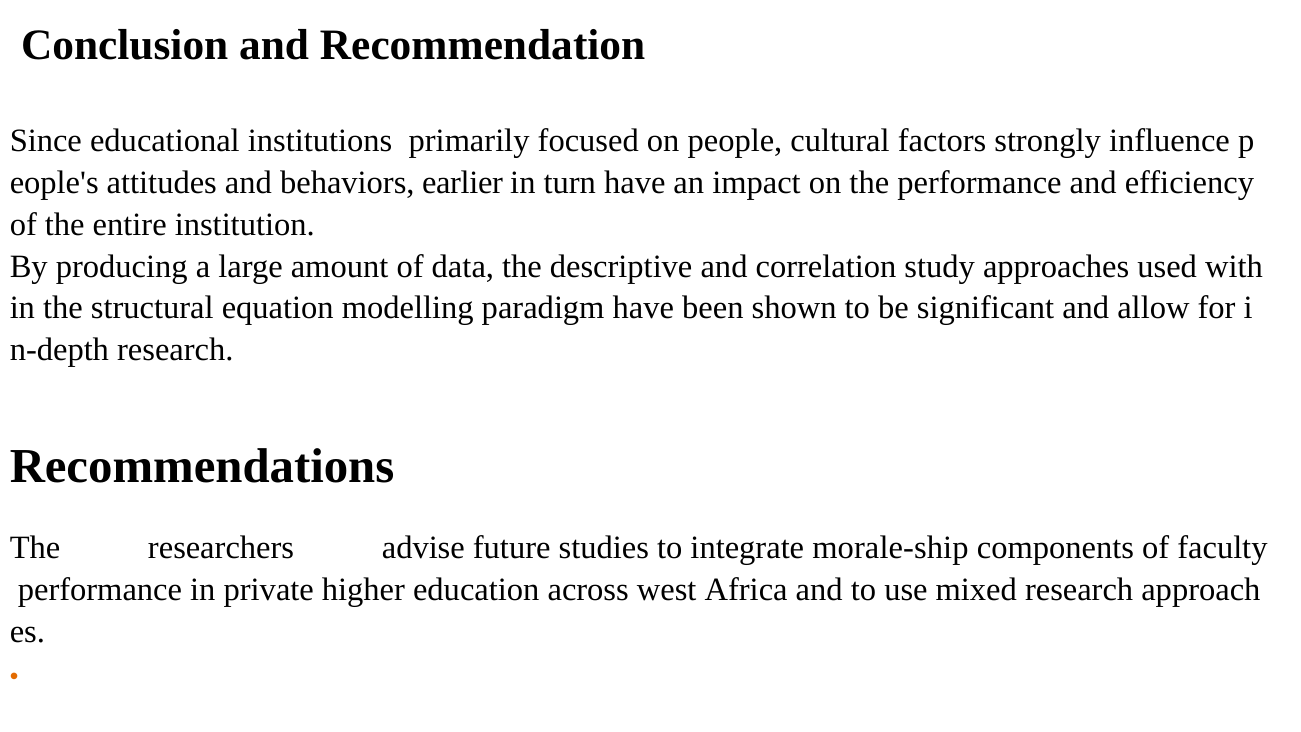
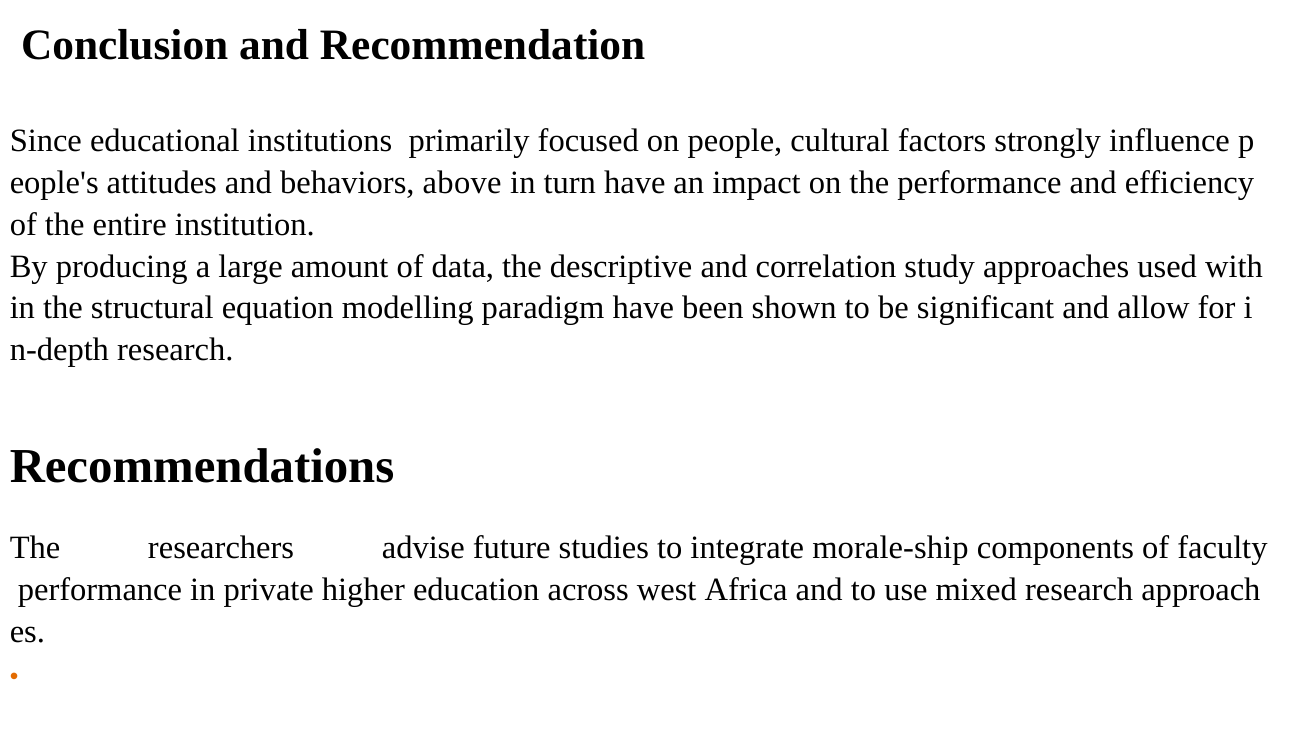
earlier: earlier -> above (462, 183)
